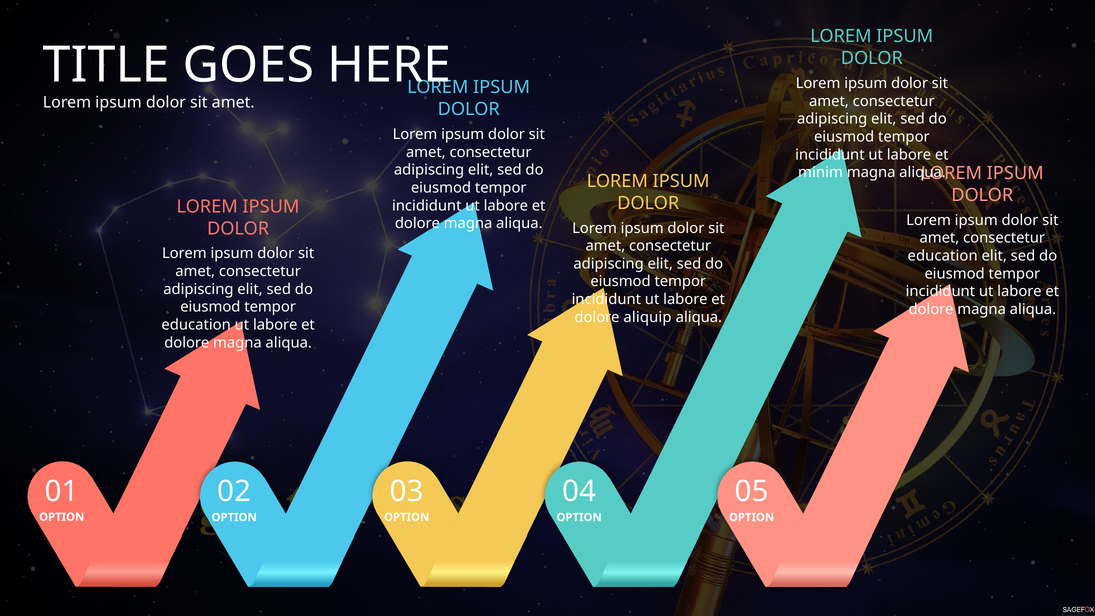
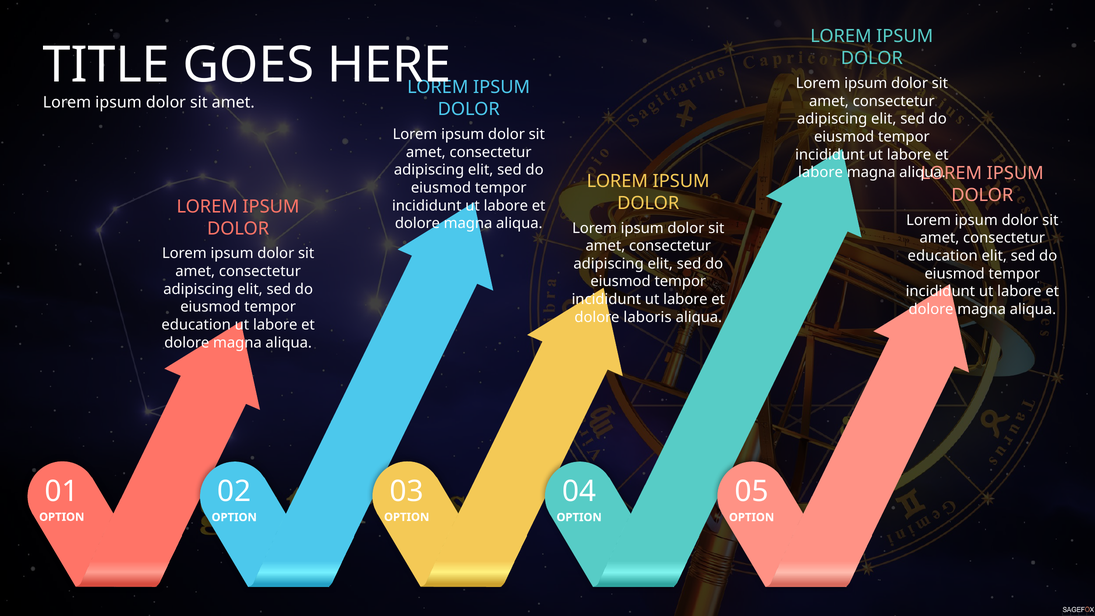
minim: minim -> labore (821, 173)
aliquip: aliquip -> laboris (648, 317)
